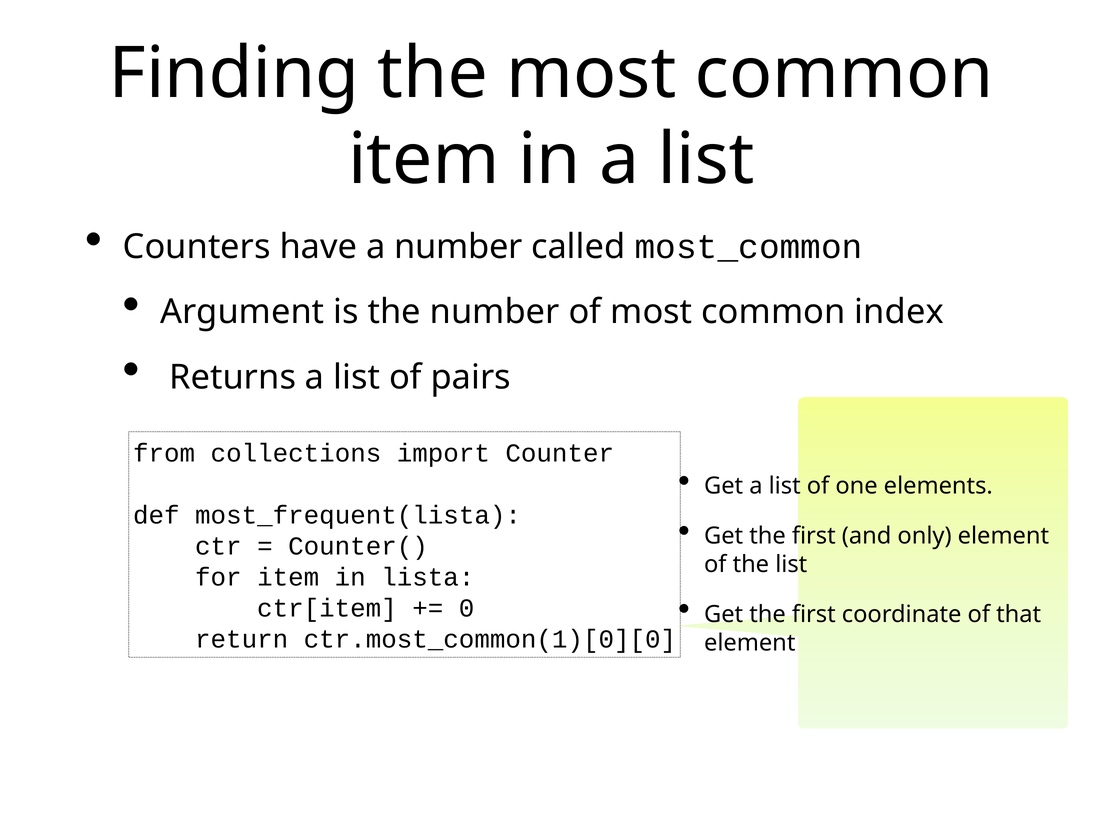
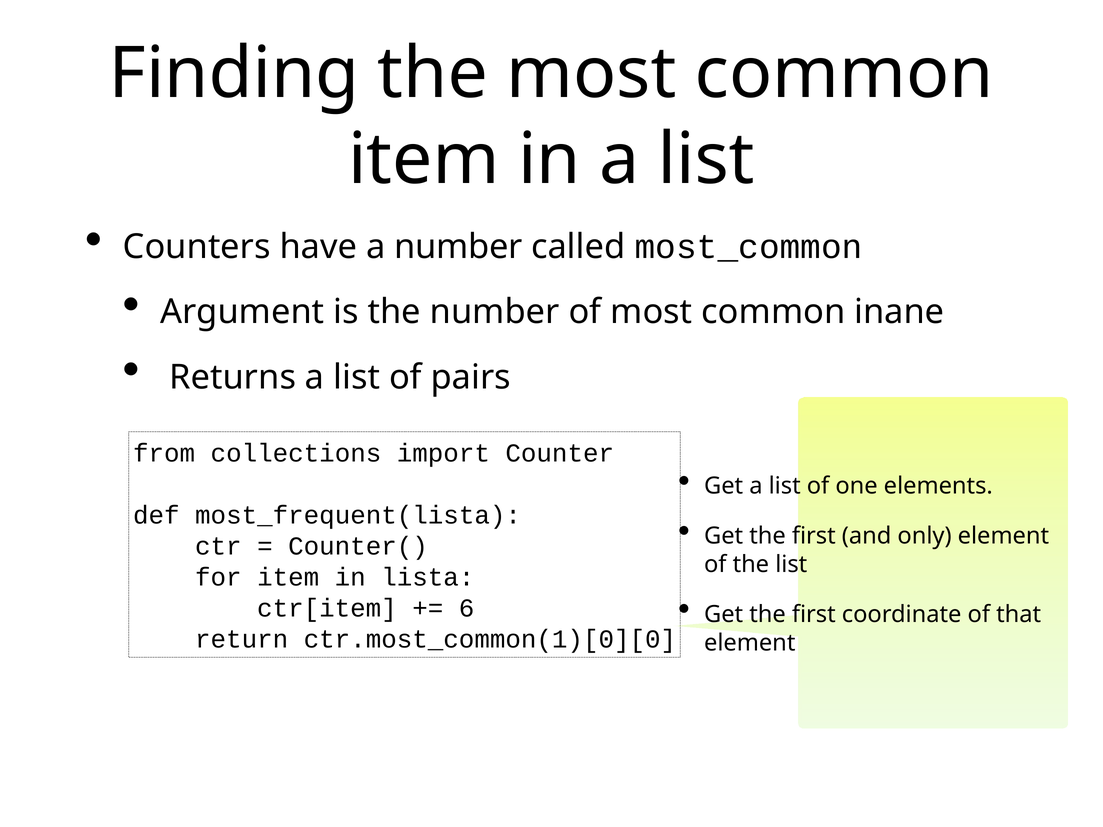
index: index -> inane (899, 312)
0: 0 -> 6 (467, 608)
